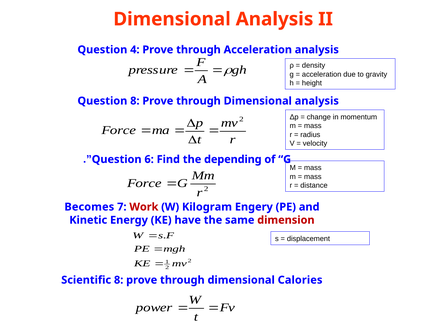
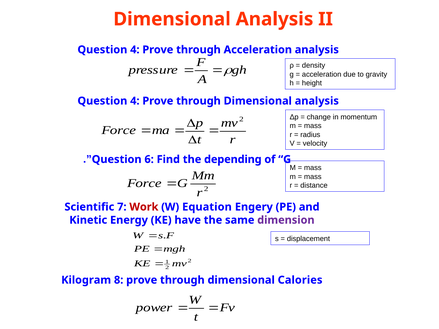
8: 8 -> 4 (135, 101)
Becomes: Becomes -> Scientific (89, 207)
Kilogram: Kilogram -> Equation (207, 207)
dimension colour: red -> purple (286, 220)
Scientific: Scientific -> Kilogram (86, 280)
